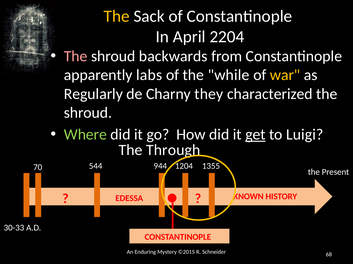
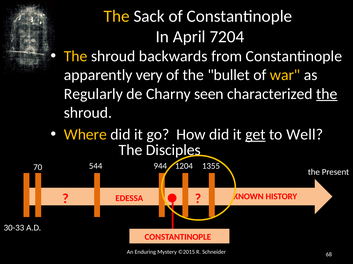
2204: 2204 -> 7204 (227, 37)
The colour: pink -> yellow (76, 56)
labs: labs -> very (149, 75)
while: while -> bullet (229, 75)
they: they -> seen (209, 94)
the underline: none -> present (327, 94)
Where colour: light green -> yellow (85, 135)
Luigi: Luigi -> Well (305, 135)
Through: Through -> Disciples (173, 151)
